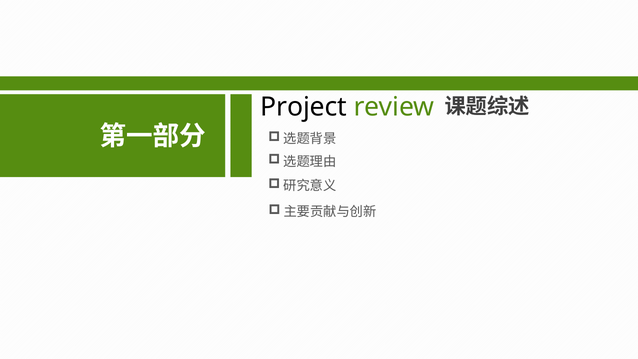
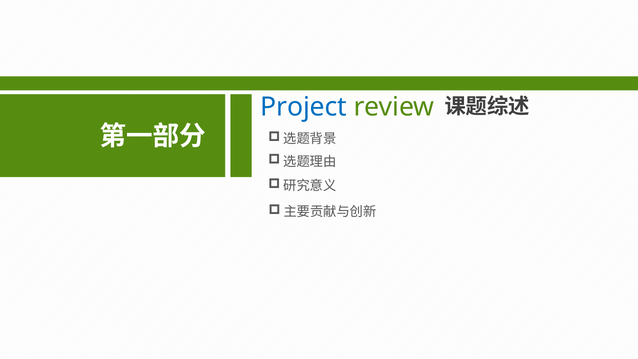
Project colour: black -> blue (304, 107)
